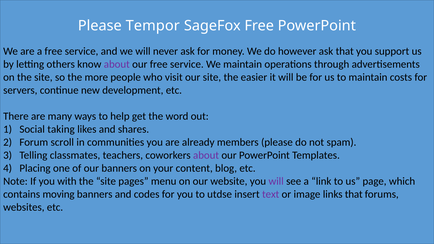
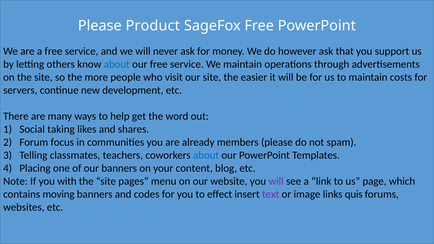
Tempor: Tempor -> Product (153, 26)
about colour: purple -> blue (117, 64)
scroll: scroll -> focus (62, 142)
about colour: purple -> blue (206, 155)
utdse: utdse -> effect (220, 194)
links that: that -> quis (354, 194)
